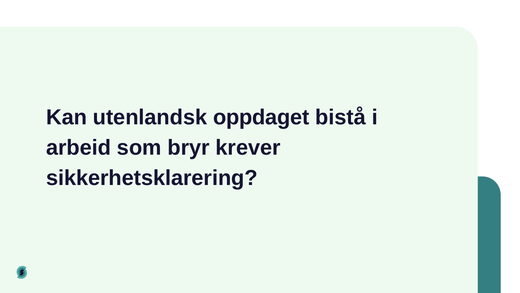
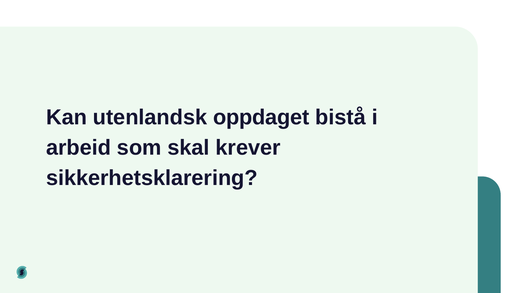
bryr: bryr -> skal (189, 147)
